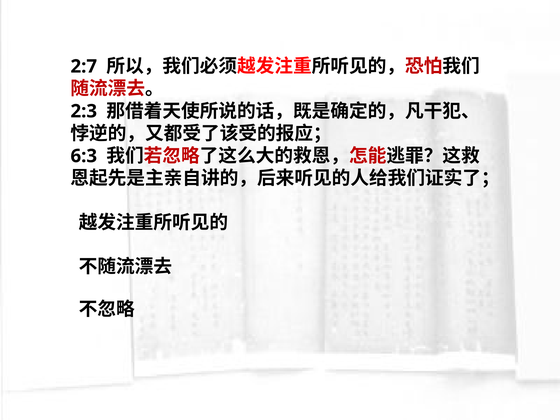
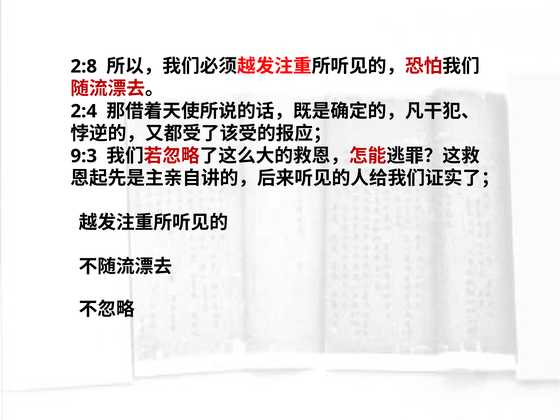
2:7: 2:7 -> 2:8 (84, 66)
2:3: 2:3 -> 2:4 (84, 111)
6:3: 6:3 -> 9:3 (84, 156)
